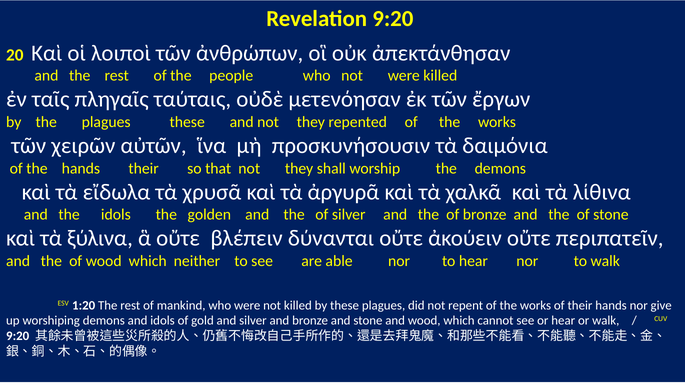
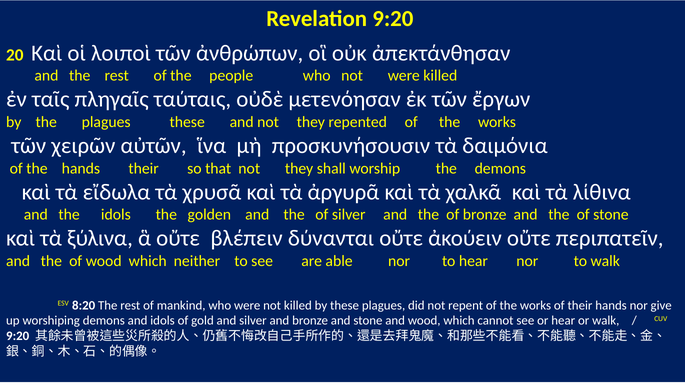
1:20: 1:20 -> 8:20 (84, 306)
